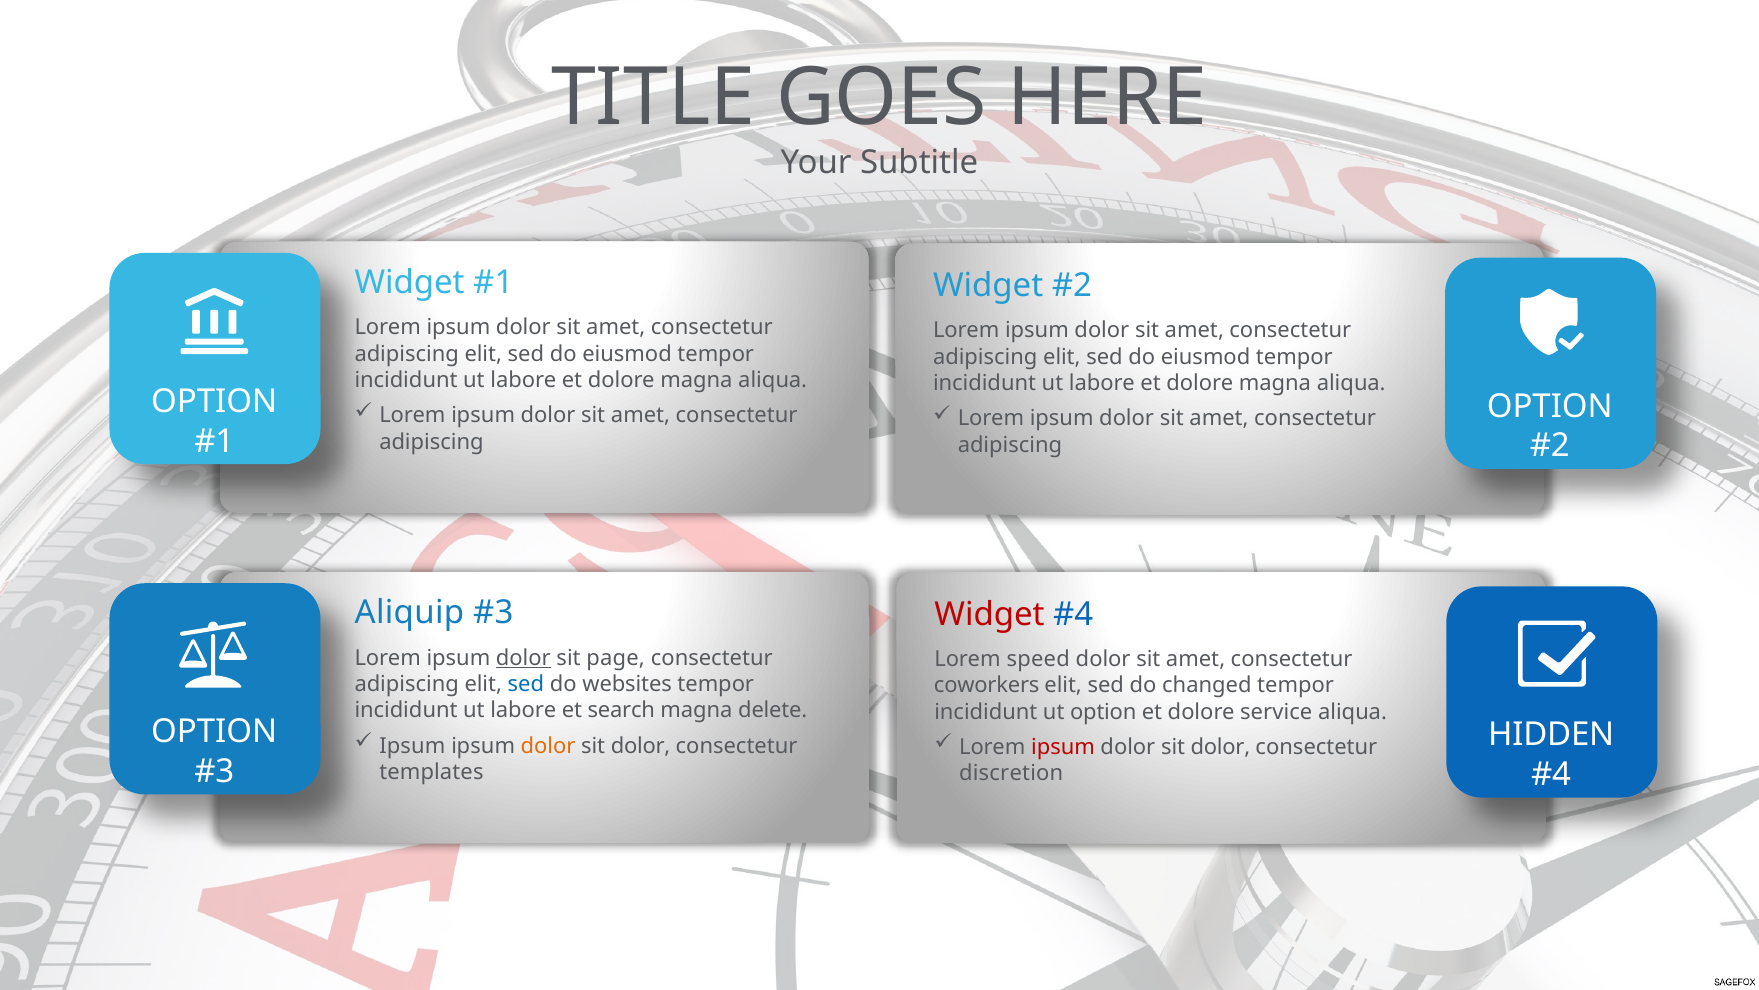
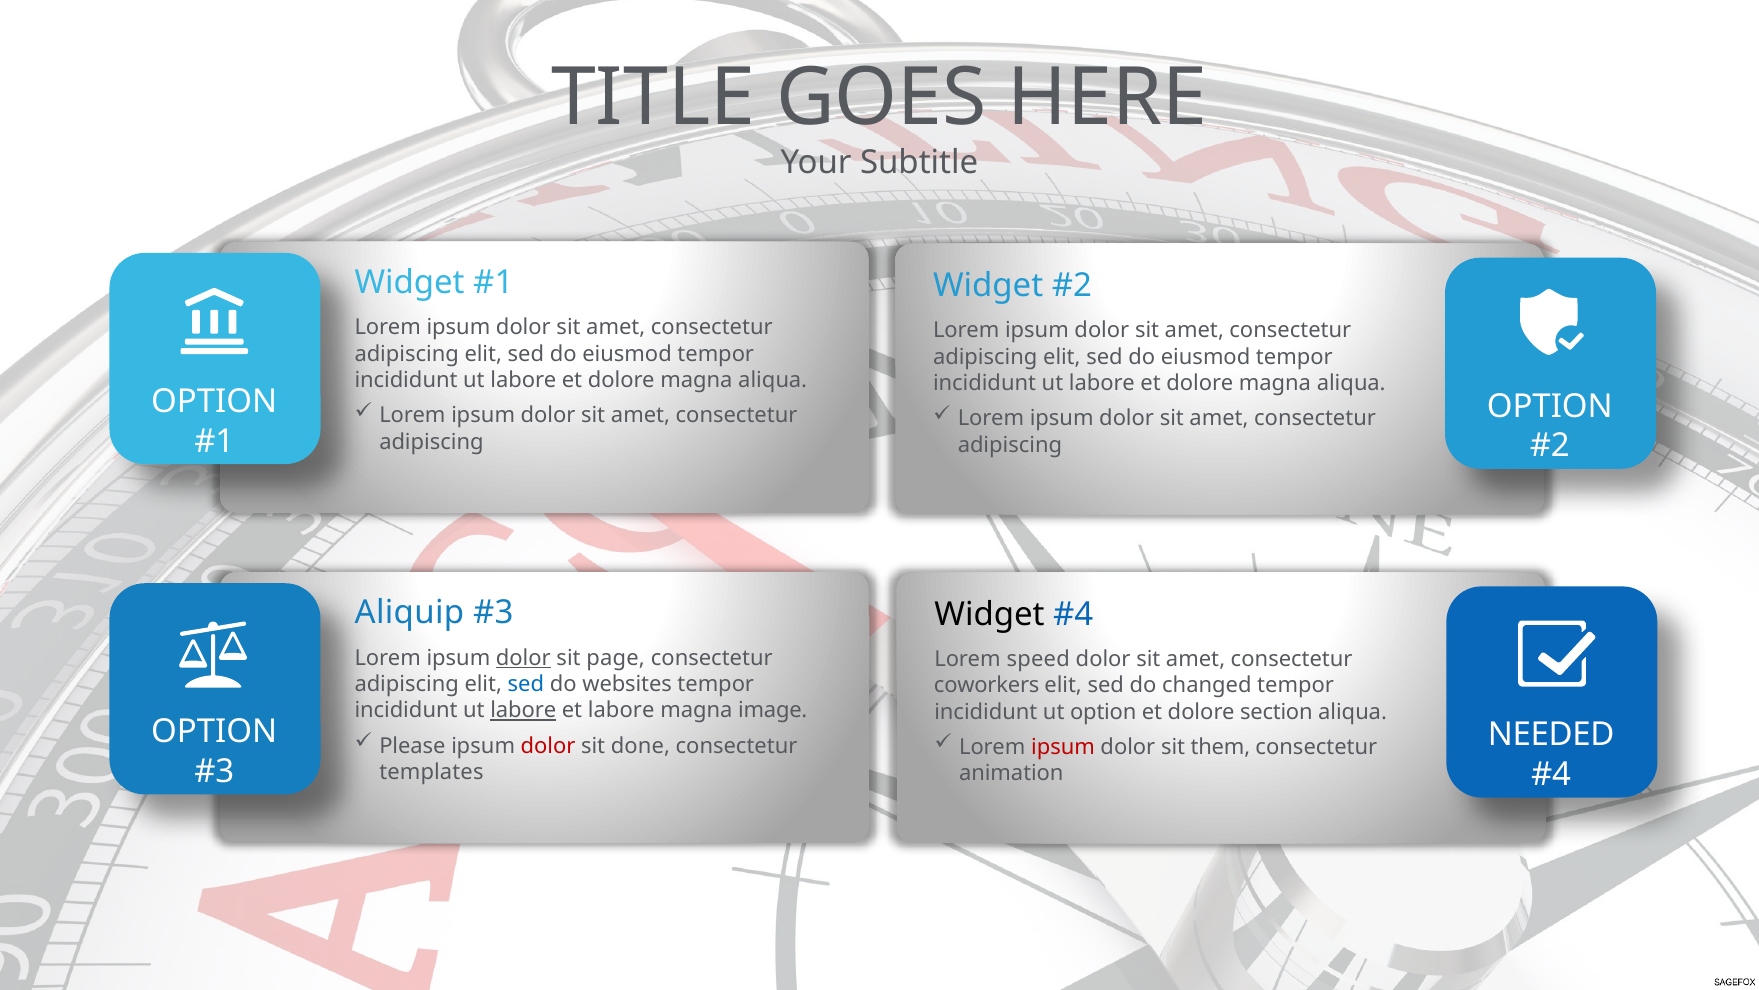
Widget colour: red -> black (989, 614)
labore underline: none -> present (523, 710)
et search: search -> labore (621, 710)
delete: delete -> image (773, 710)
service: service -> section (1276, 712)
HIDDEN: HIDDEN -> NEEDED (1551, 735)
Ipsum: Ipsum -> Please (412, 745)
dolor colour: orange -> red (548, 745)
dolor: dolor -> done (640, 745)
dolor: dolor -> them (1220, 747)
discretion: discretion -> animation (1011, 773)
